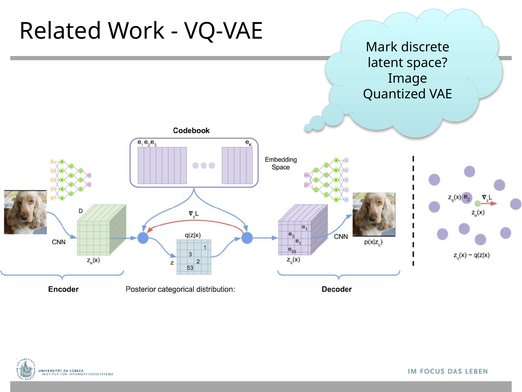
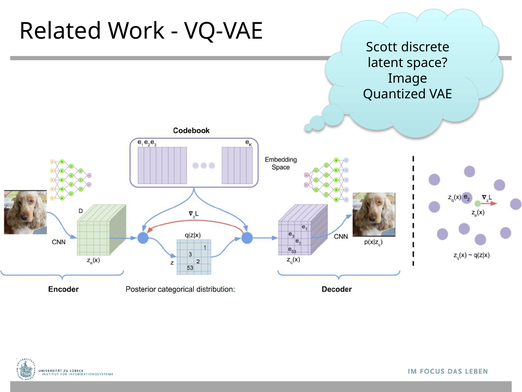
Mark: Mark -> Scott (382, 47)
